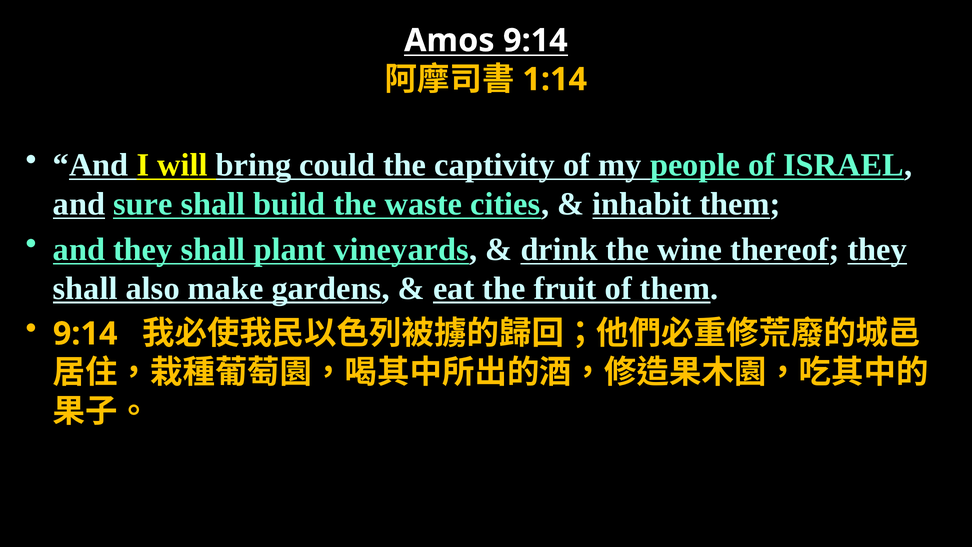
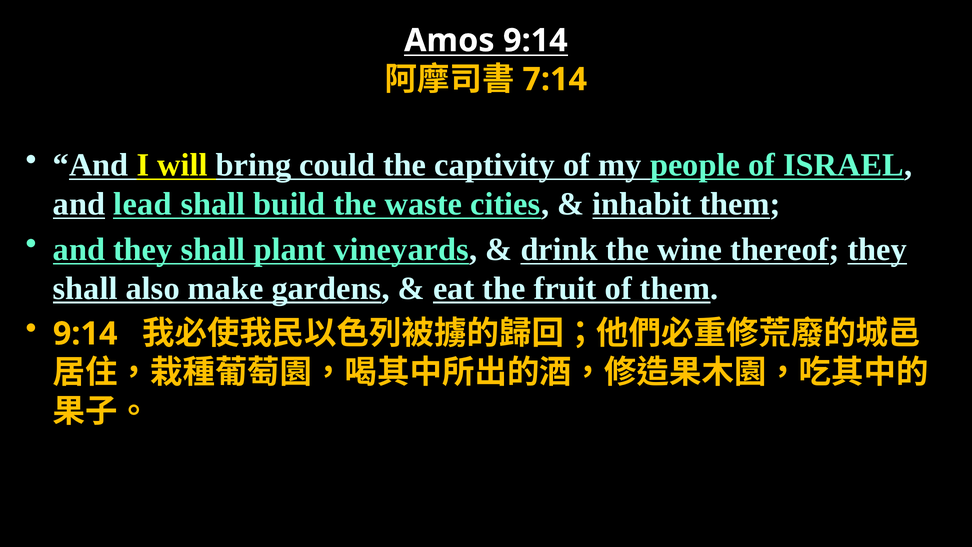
1:14: 1:14 -> 7:14 (555, 79)
sure: sure -> lead (143, 204)
